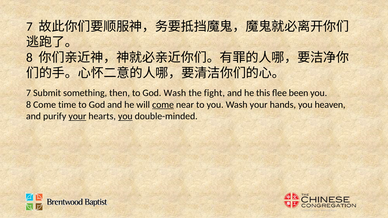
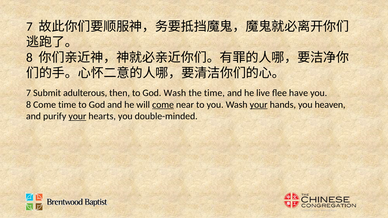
something: something -> adulterous (85, 93)
the fight: fight -> time (214, 93)
this: this -> live (263, 93)
been: been -> have (299, 93)
your underline: none -> present (259, 105)
you underline: present -> none (125, 116)
